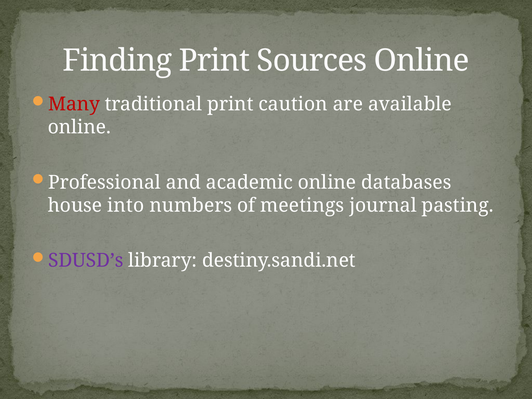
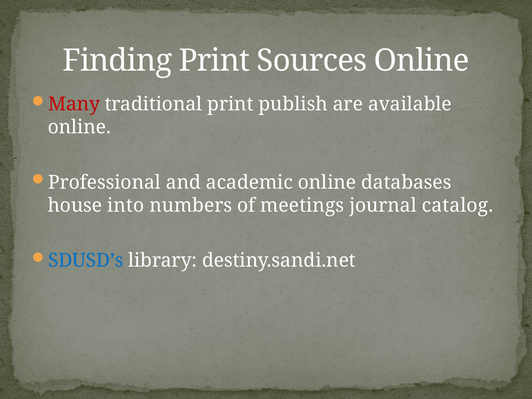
caution: caution -> publish (293, 104)
pasting: pasting -> catalog (458, 205)
SDUSD’s colour: purple -> blue (86, 261)
